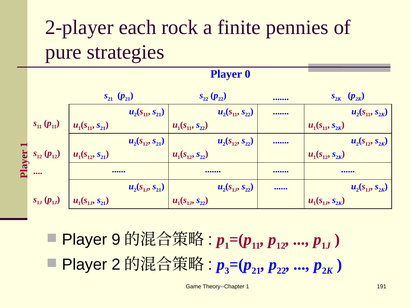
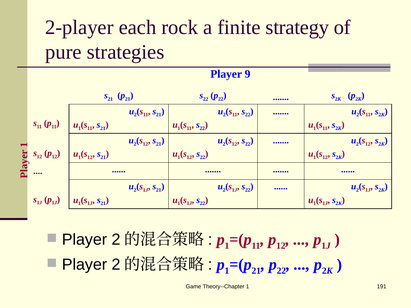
pennies: pennies -> strategy (297, 27)
0: 0 -> 9 (248, 74)
9: 9 -> 2 (116, 240)
3: 3 -> 1 (227, 271)
